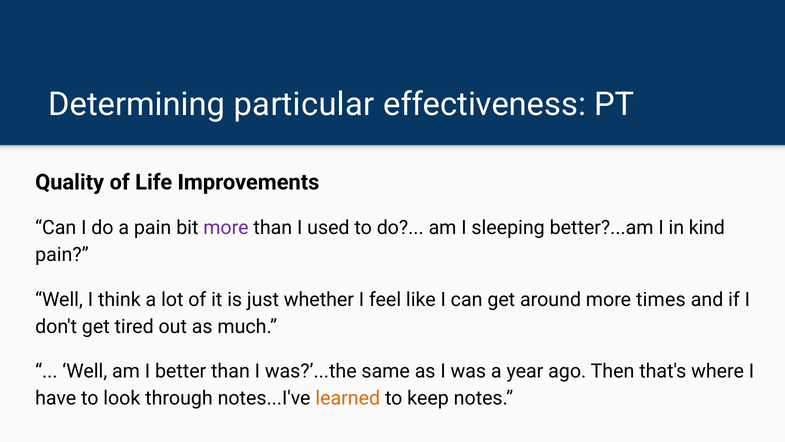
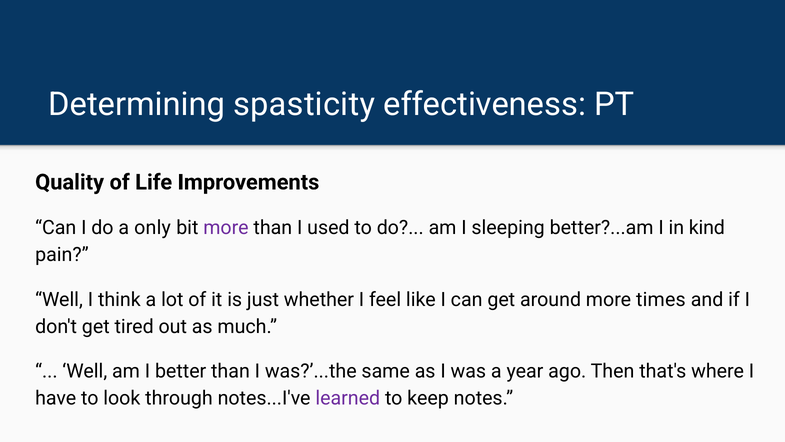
particular: particular -> spasticity (304, 104)
a pain: pain -> only (153, 228)
learned colour: orange -> purple (348, 398)
